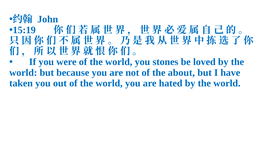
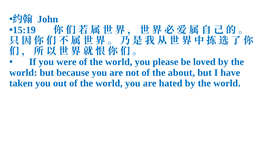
stones: stones -> please (165, 62)
